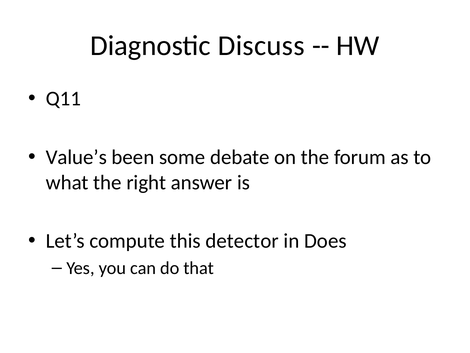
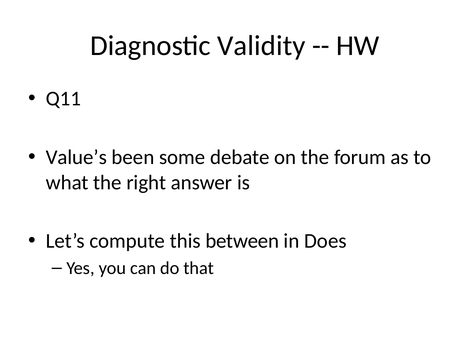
Discuss: Discuss -> Validity (261, 45)
detector: detector -> between (242, 241)
